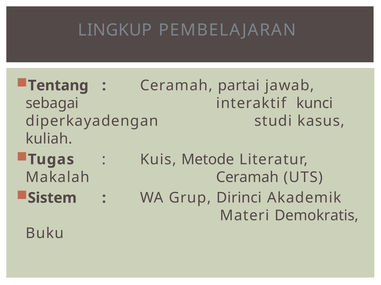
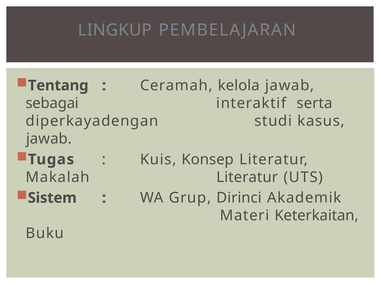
partai: partai -> kelola (239, 86)
kunci: kunci -> serta (314, 103)
kuliah: kuliah -> jawab (49, 139)
Metode: Metode -> Konsep (208, 160)
Makalah Ceramah: Ceramah -> Literatur (247, 178)
Demokratis: Demokratis -> Keterkaitan (317, 216)
